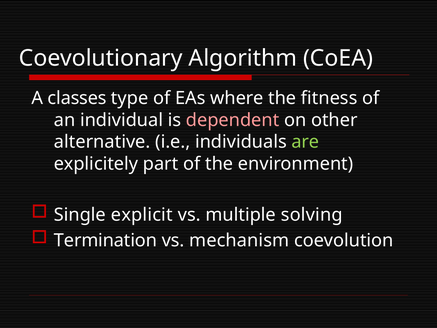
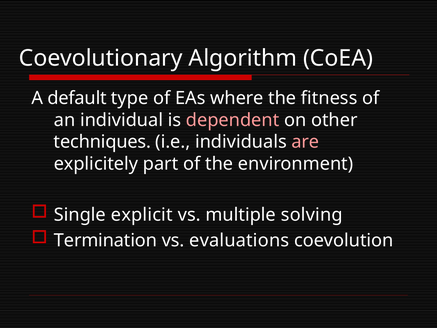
classes: classes -> default (77, 98)
alternative: alternative -> techniques (102, 142)
are colour: light green -> pink (305, 142)
mechanism: mechanism -> evaluations (239, 240)
